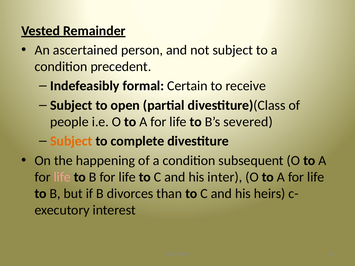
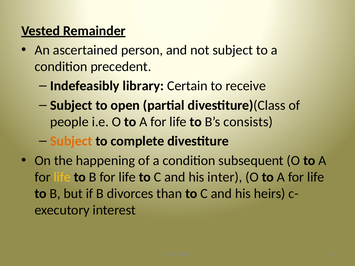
formal: formal -> library (143, 86)
severed: severed -> consists (248, 122)
life colour: pink -> yellow (62, 177)
